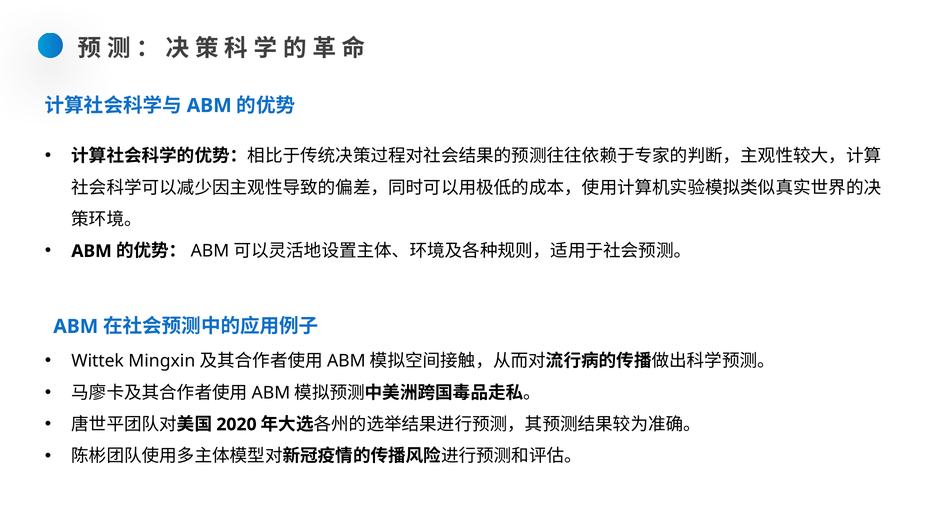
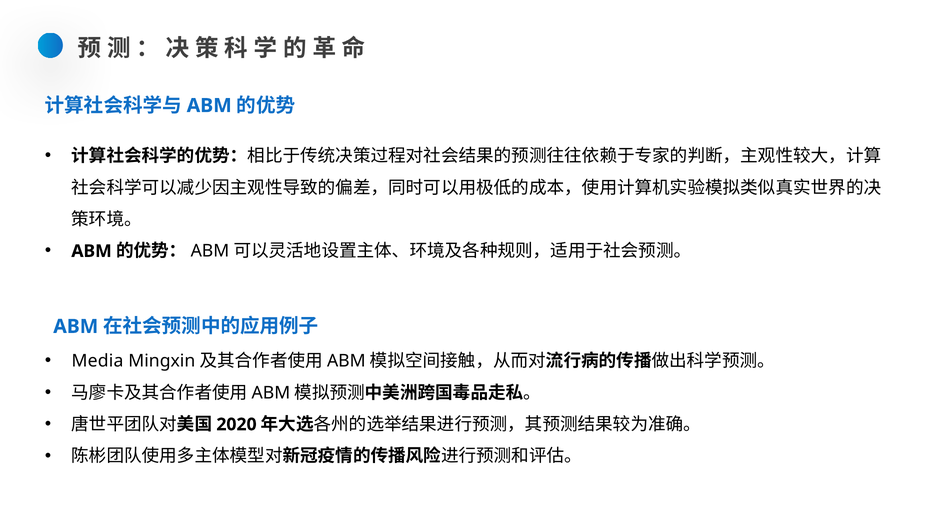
Wittek: Wittek -> Media (97, 361)
